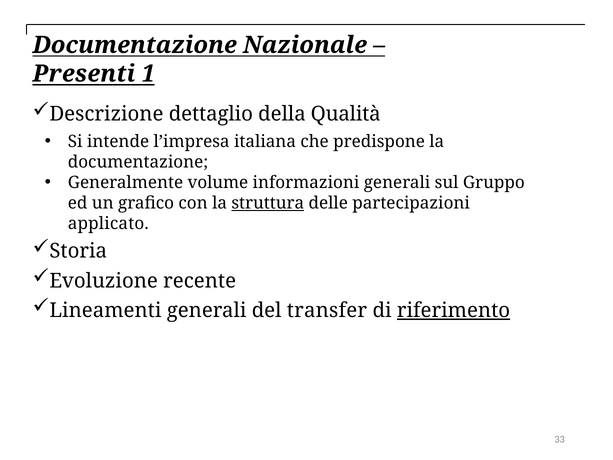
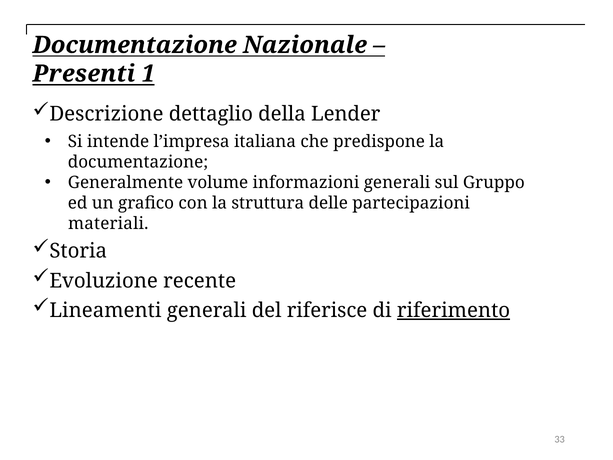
Qualità: Qualità -> Lender (346, 114)
struttura underline: present -> none (268, 203)
applicato: applicato -> materiali (108, 223)
transfer: transfer -> riferisce (327, 310)
